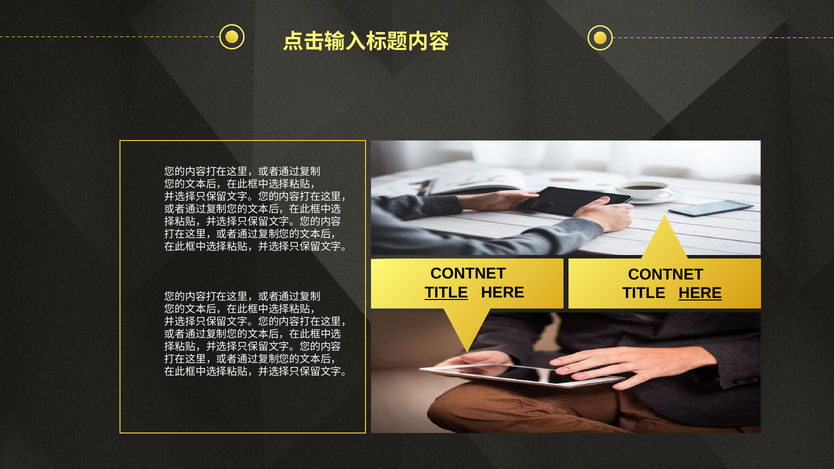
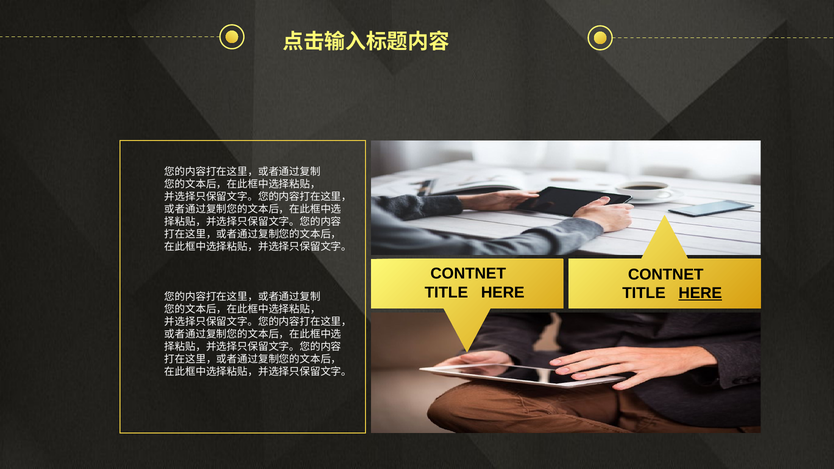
TITLE underline: present -> none (446, 293)
